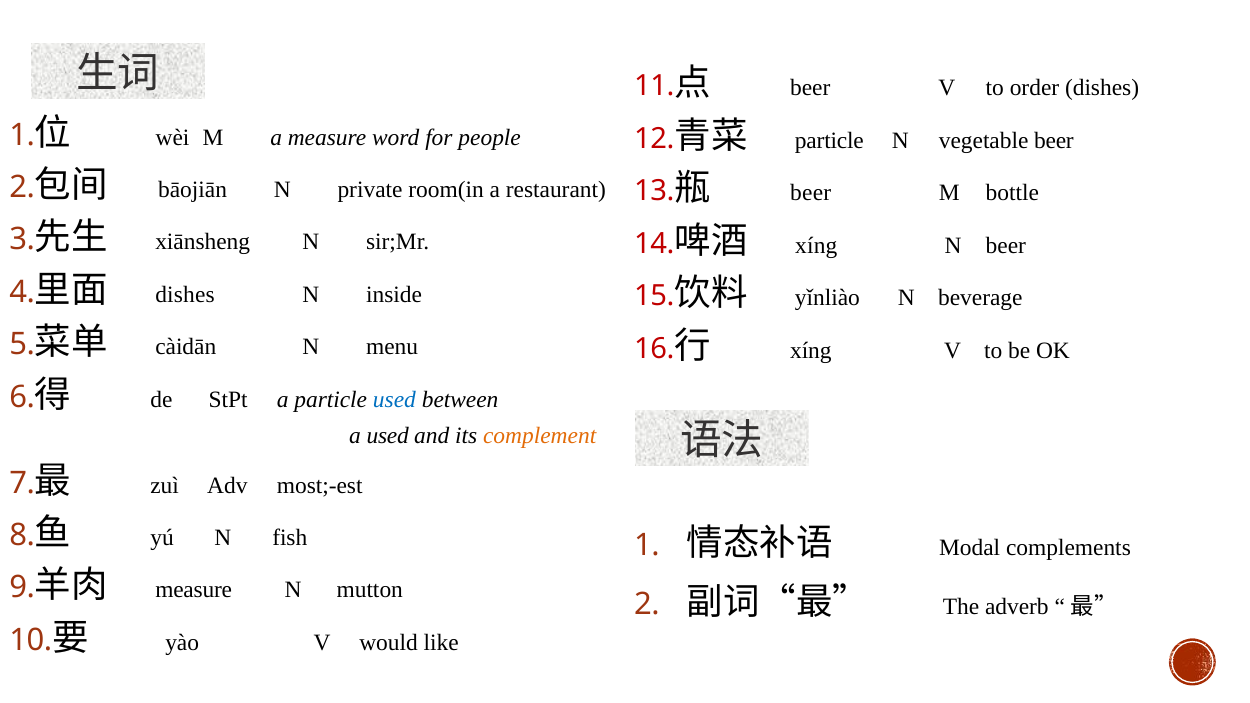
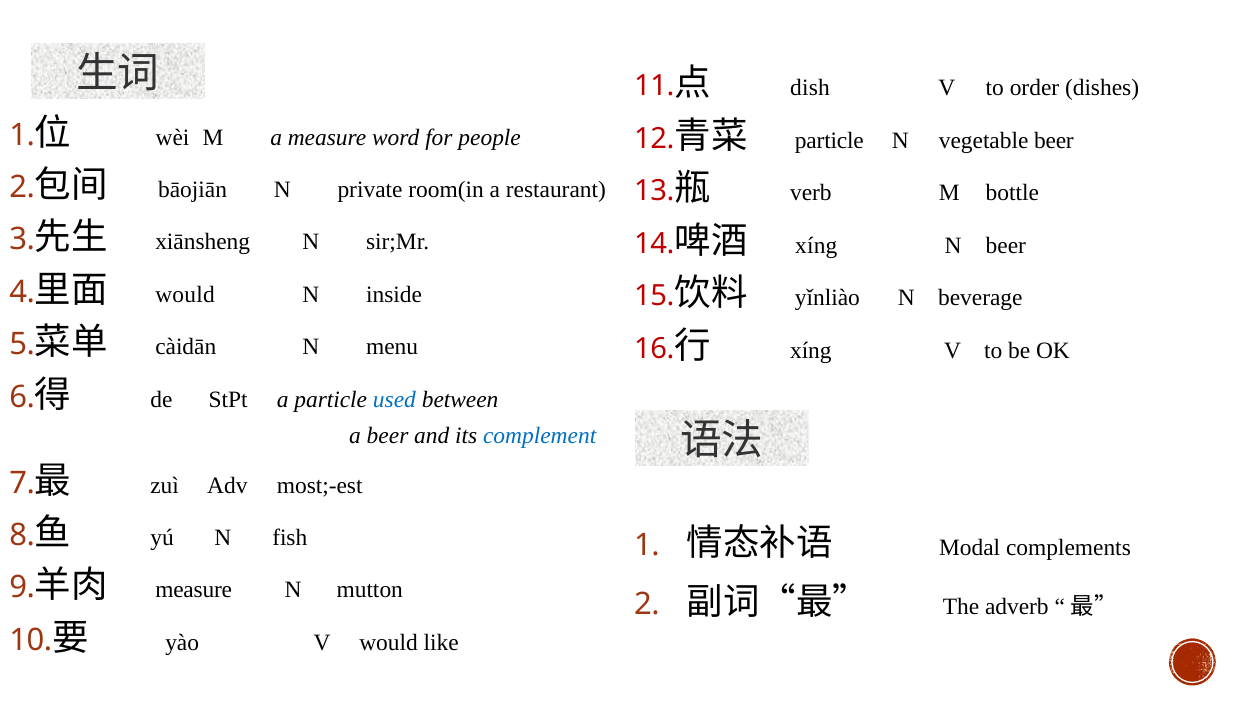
beer: beer -> dish (810, 88)
beer: beer -> verb (811, 193)
dishes: dishes -> would (185, 295)
a used: used -> beer (388, 436)
complement colour: orange -> blue (540, 436)
